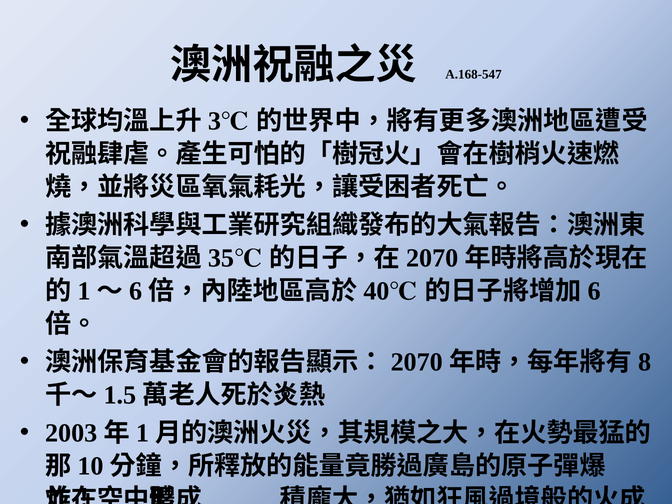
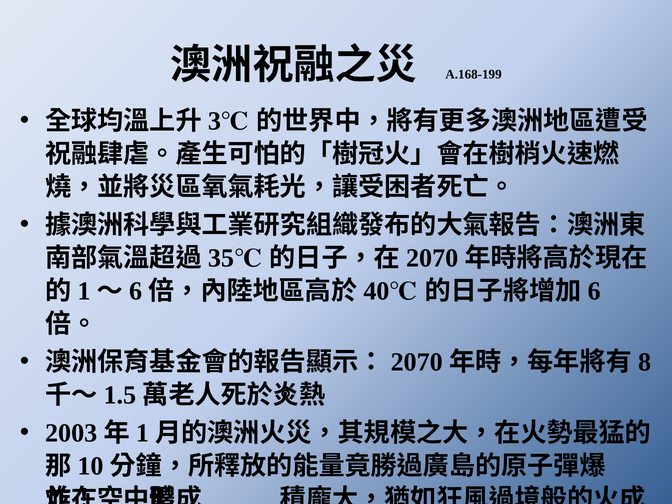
A.168-547: A.168-547 -> A.168-199 (474, 74)
